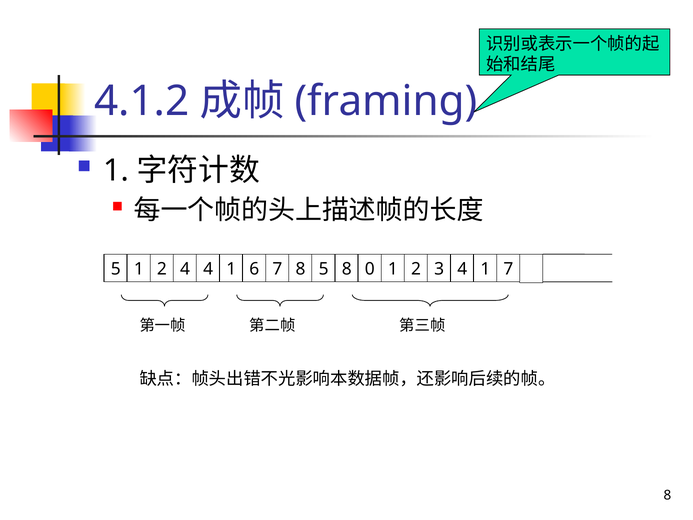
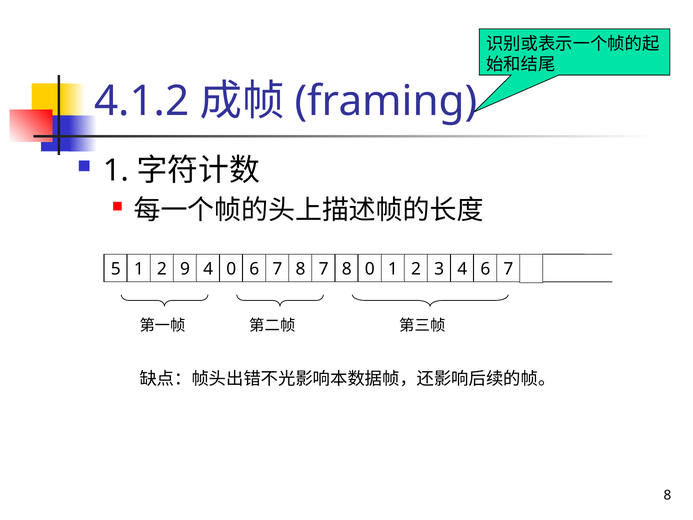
2 4: 4 -> 9 (185, 269)
1: 1 -> 0 (231, 269)
8 5: 5 -> 7 (324, 269)
3 4 1: 1 -> 6 (485, 269)
